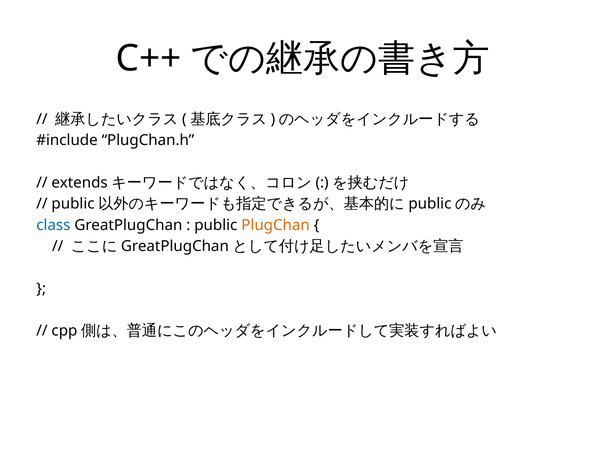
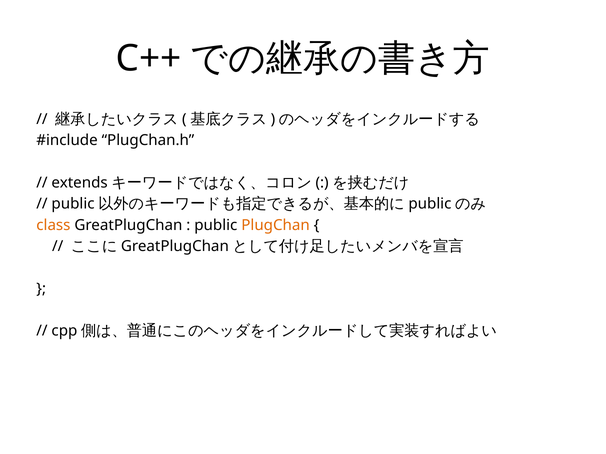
class colour: blue -> orange (53, 225)
